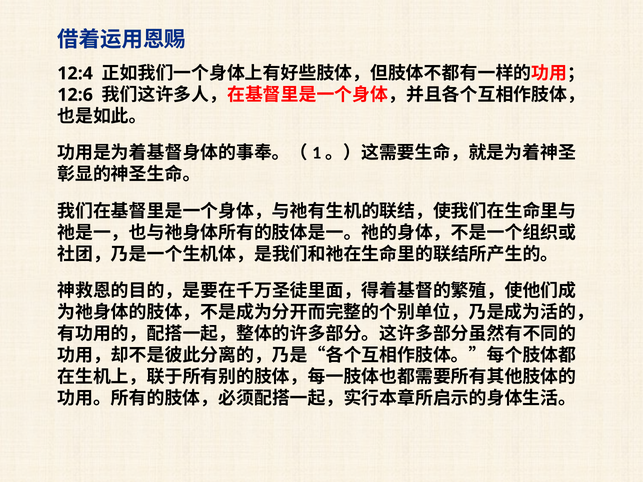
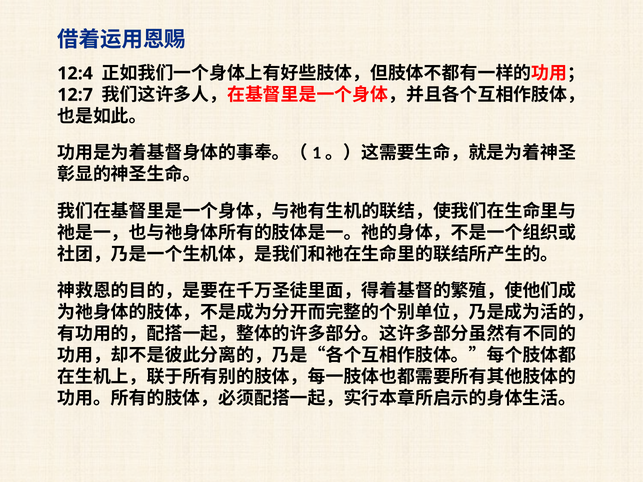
12:6: 12:6 -> 12:7 (75, 95)
